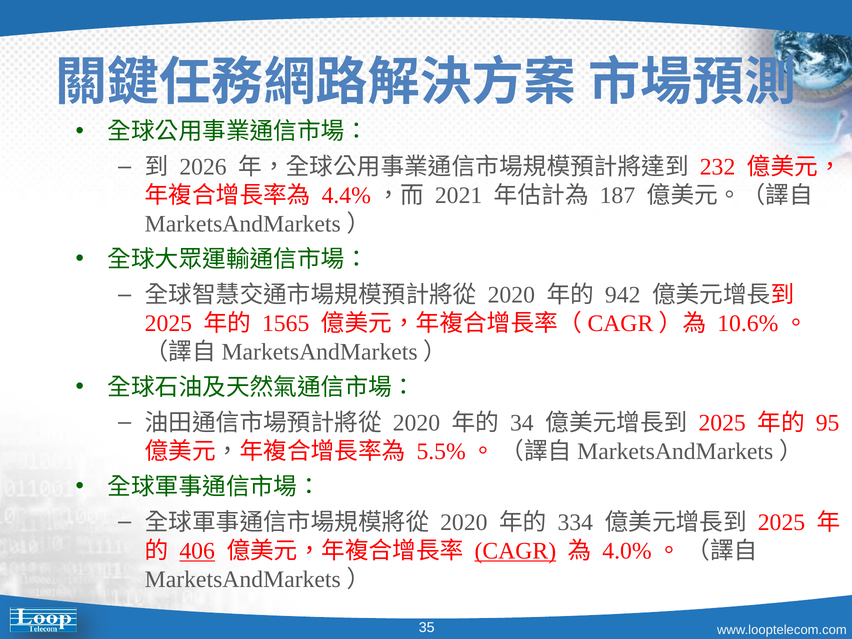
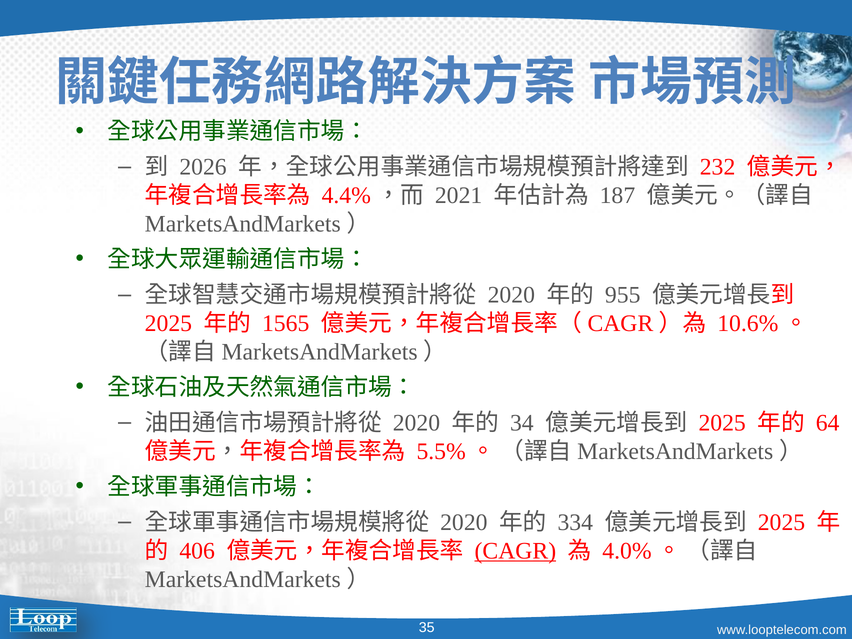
942: 942 -> 955 (623, 295)
95: 95 -> 64 (828, 423)
406 underline: present -> none (197, 551)
